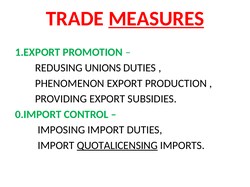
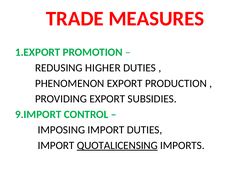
MEASURES underline: present -> none (156, 19)
UNIONS: UNIONS -> HIGHER (103, 68)
0.IMPORT: 0.IMPORT -> 9.IMPORT (38, 115)
